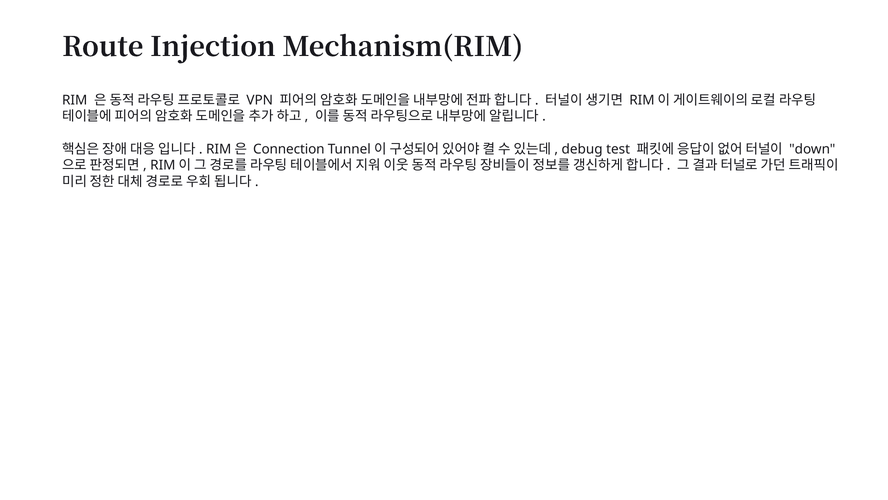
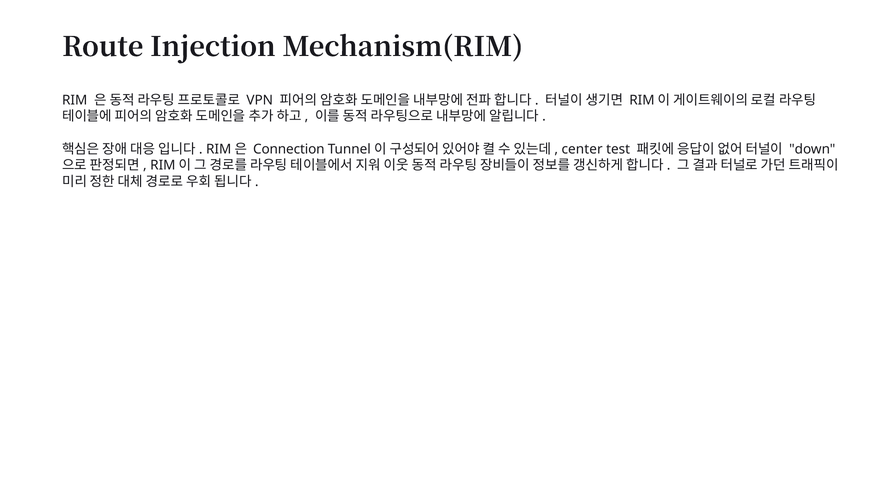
debug: debug -> center (582, 149)
